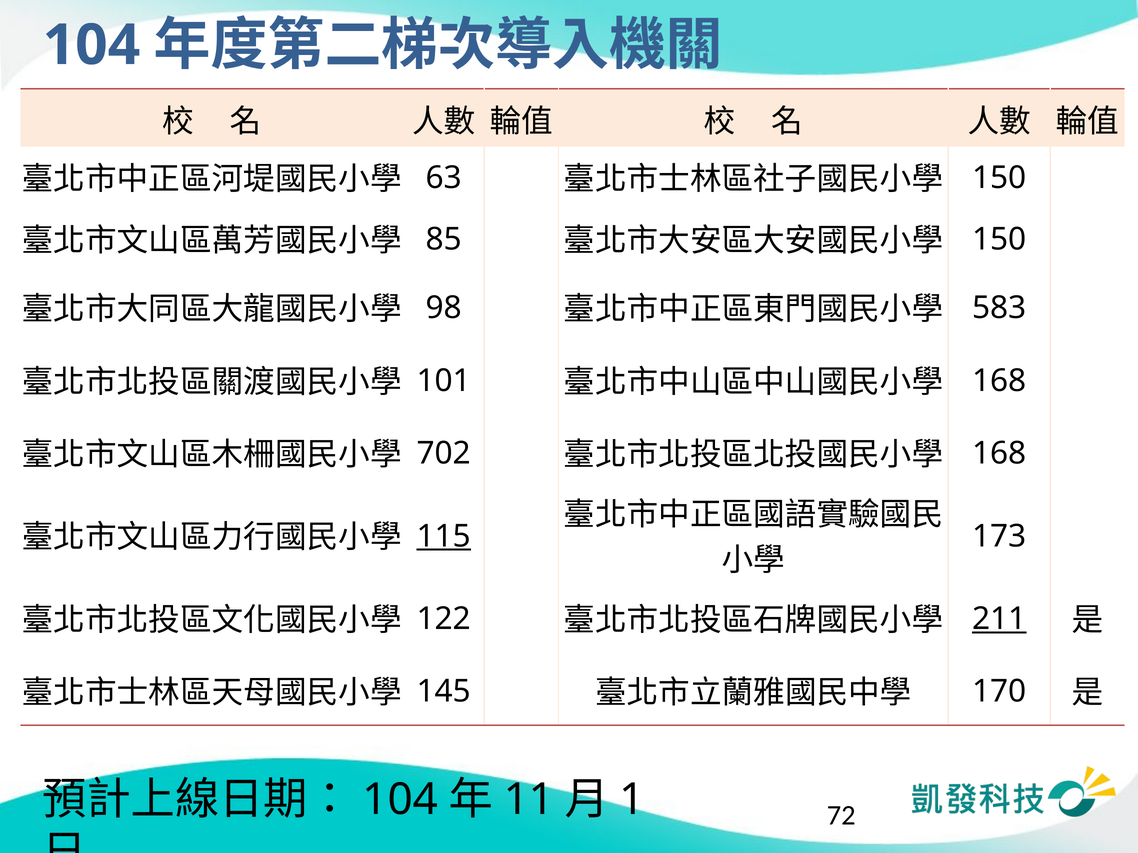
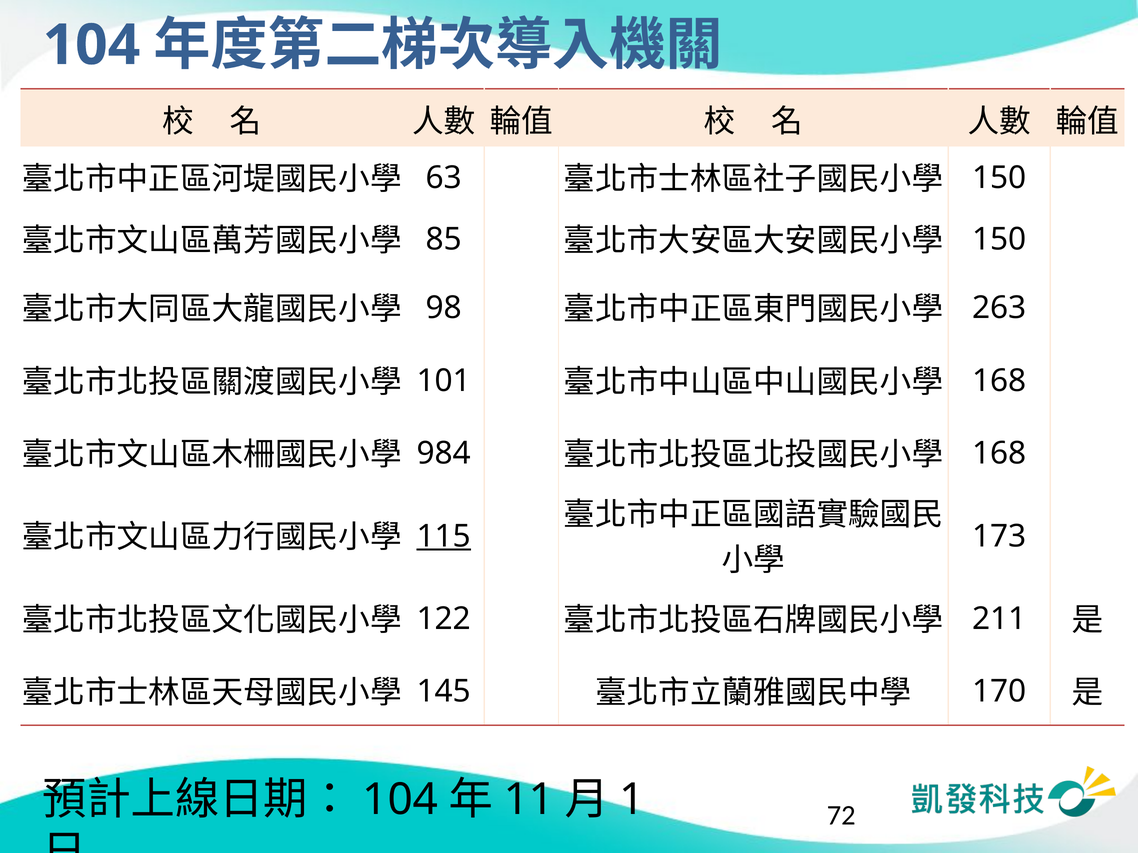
583: 583 -> 263 (999, 308)
702: 702 -> 984 (444, 454)
211 underline: present -> none (999, 619)
